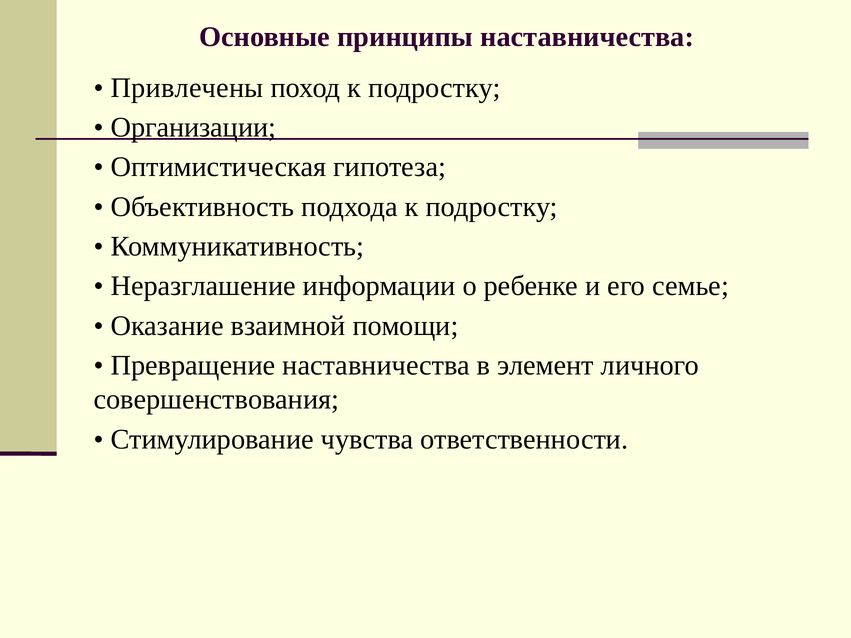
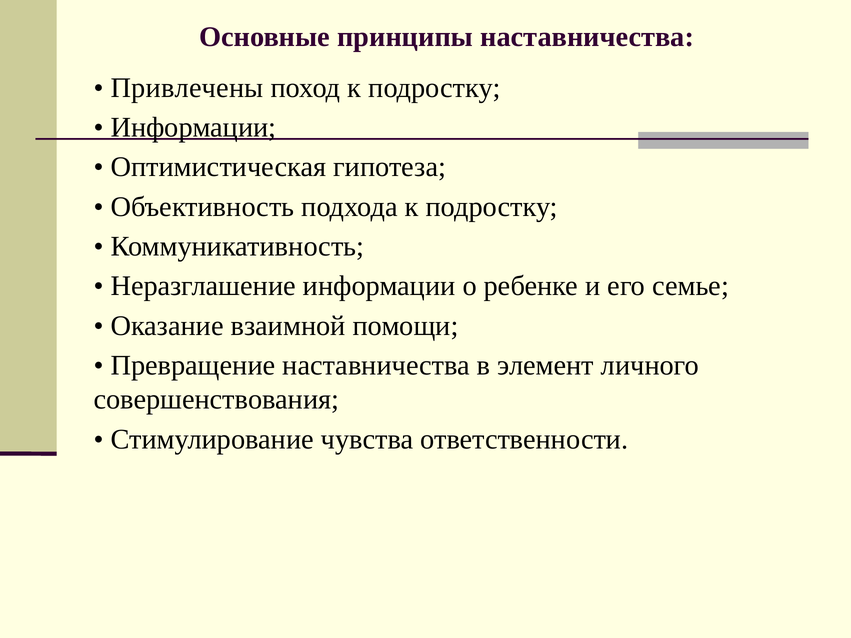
Организации: Организации -> Информации (193, 127)
